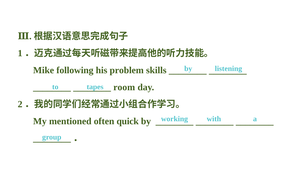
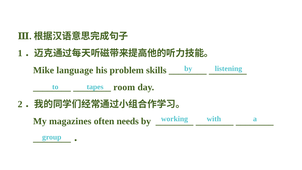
following: following -> language (75, 70)
mentioned: mentioned -> magazines (70, 121)
quick: quick -> needs (128, 121)
